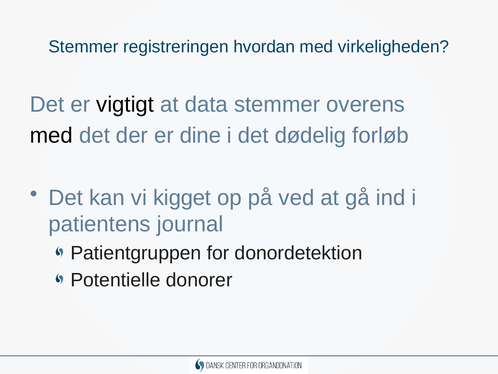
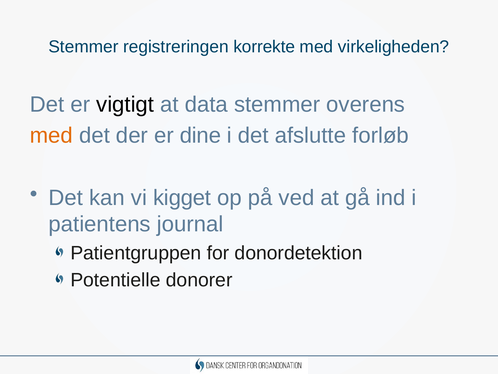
hvordan: hvordan -> korrekte (264, 47)
med colour: black -> orange (51, 135)
dødelig: dødelig -> afslutte (310, 135)
